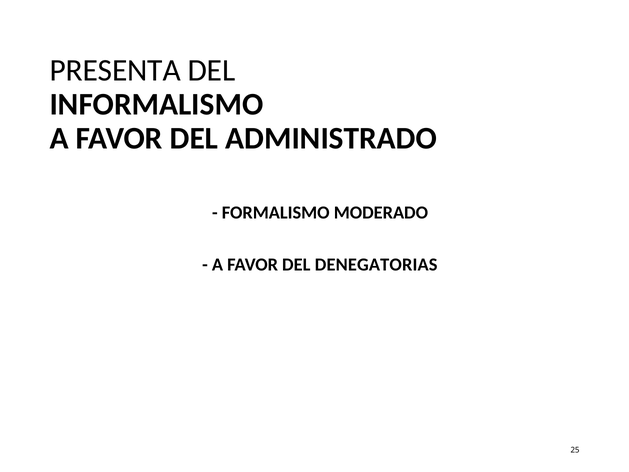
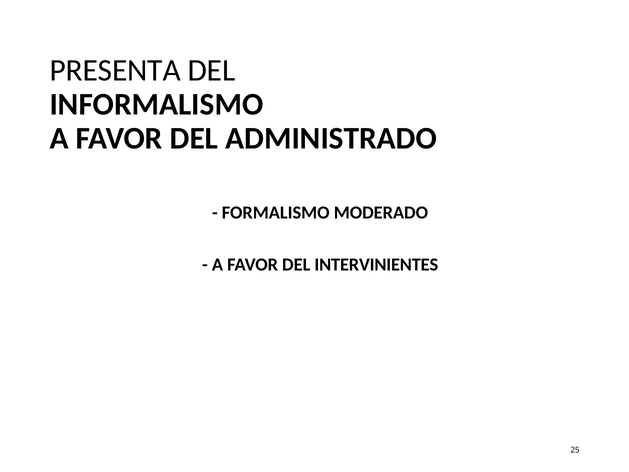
DENEGATORIAS: DENEGATORIAS -> INTERVINIENTES (376, 264)
